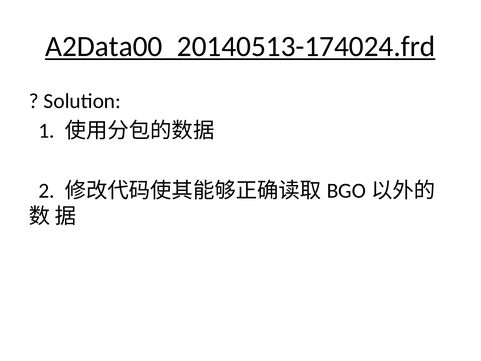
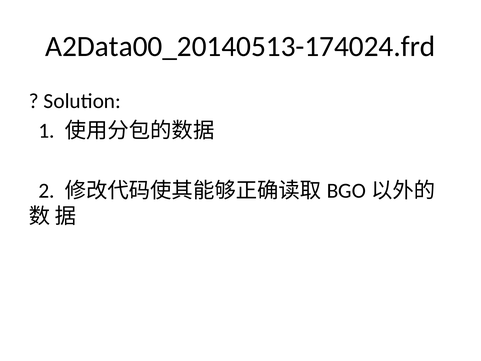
A2Data00_20140513-174024.frd underline: present -> none (240, 47)
